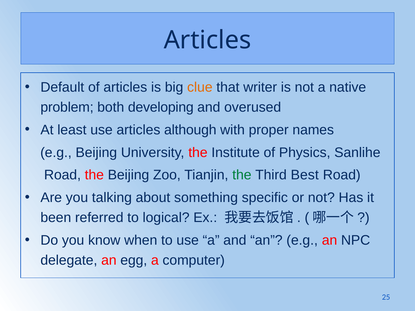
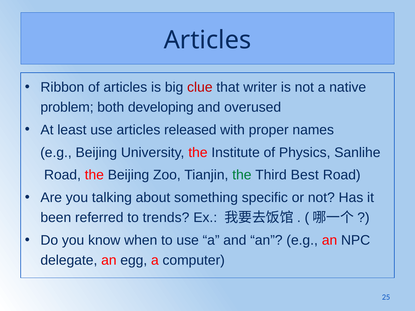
Default: Default -> Ribbon (62, 87)
clue colour: orange -> red (200, 87)
although: although -> released (190, 130)
logical: logical -> trends (166, 218)
